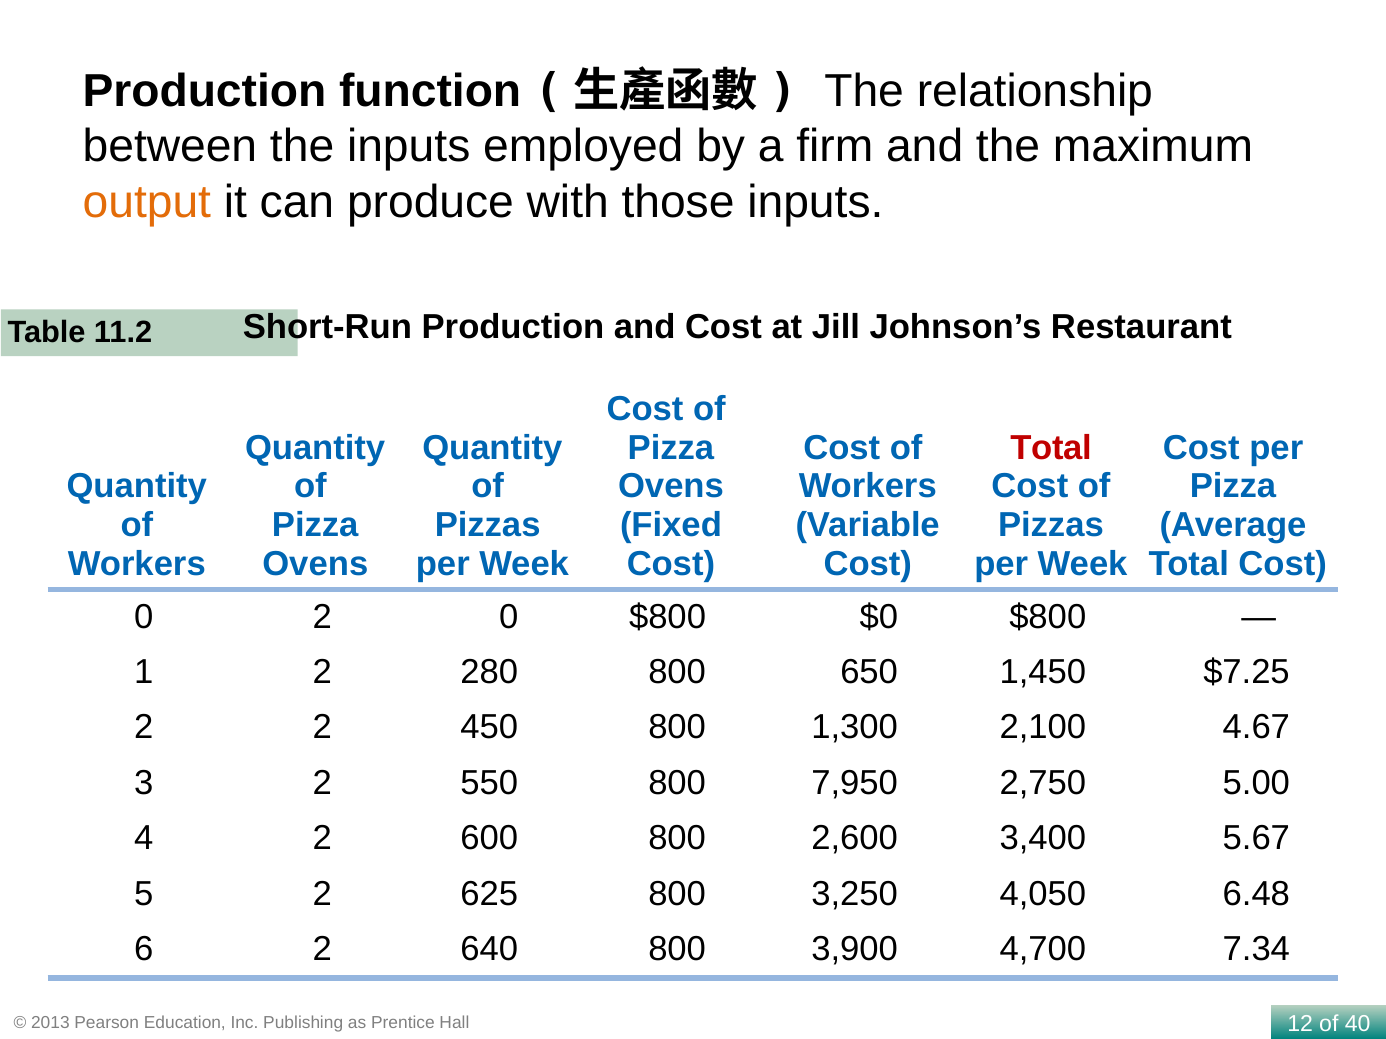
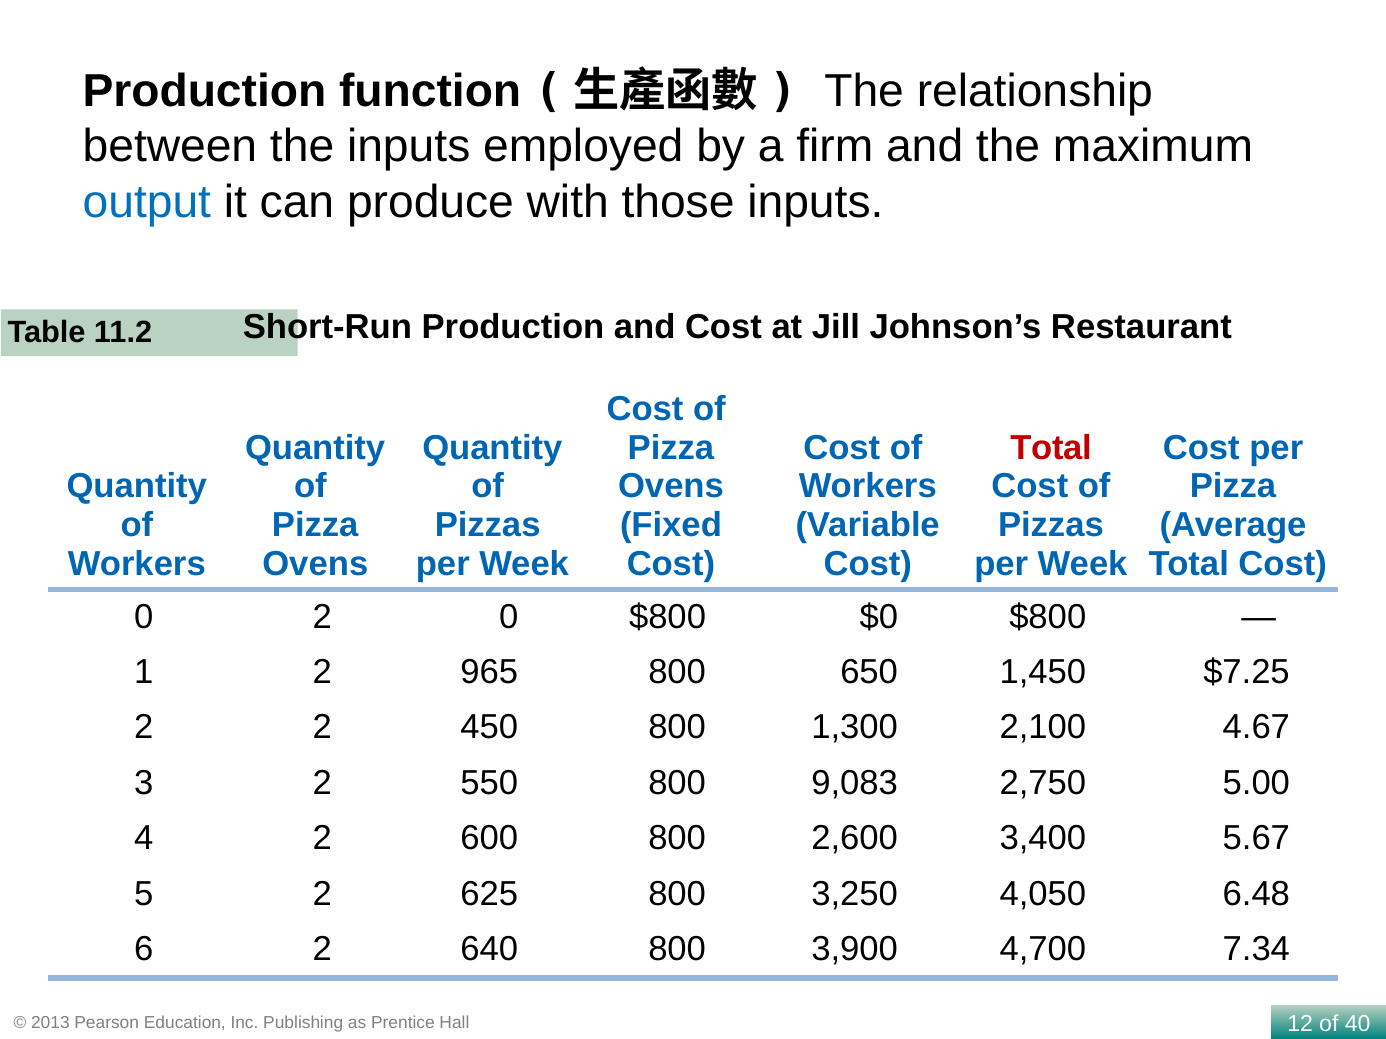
output colour: orange -> blue (147, 202)
280: 280 -> 965 (489, 672)
7,950: 7,950 -> 9,083 (855, 783)
